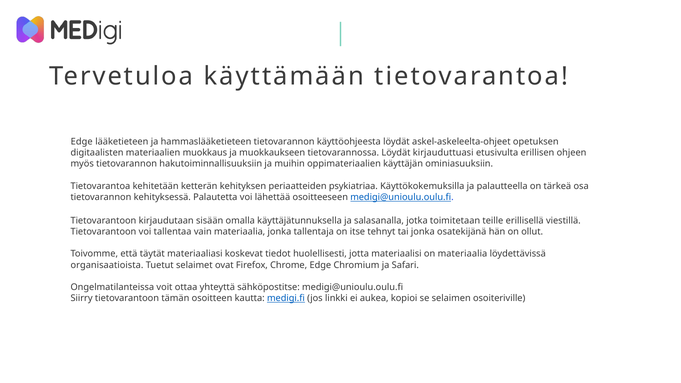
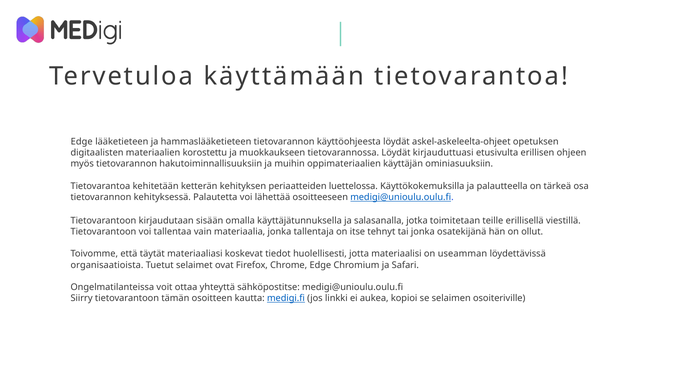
muokkaus: muokkaus -> korostettu (205, 153)
psykiatriaa: psykiatriaa -> luettelossa (353, 186)
on materiaalia: materiaalia -> useamman (462, 254)
